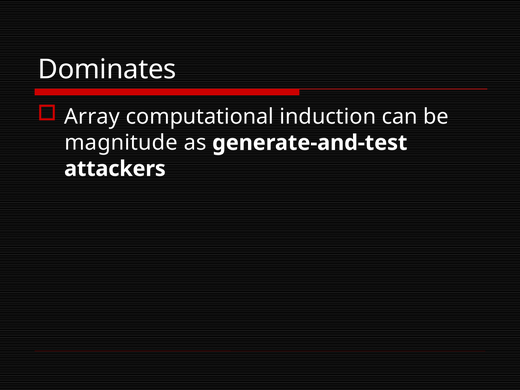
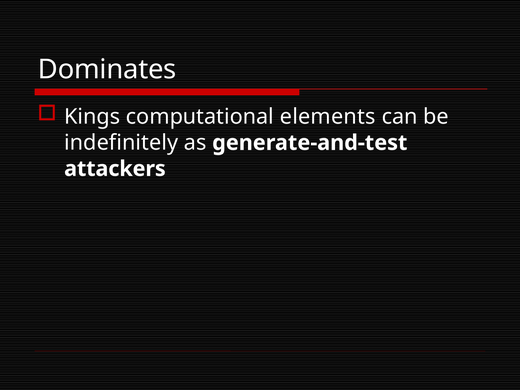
Array: Array -> Kings (92, 117)
induction: induction -> elements (328, 117)
magnitude: magnitude -> indefinitely (121, 143)
